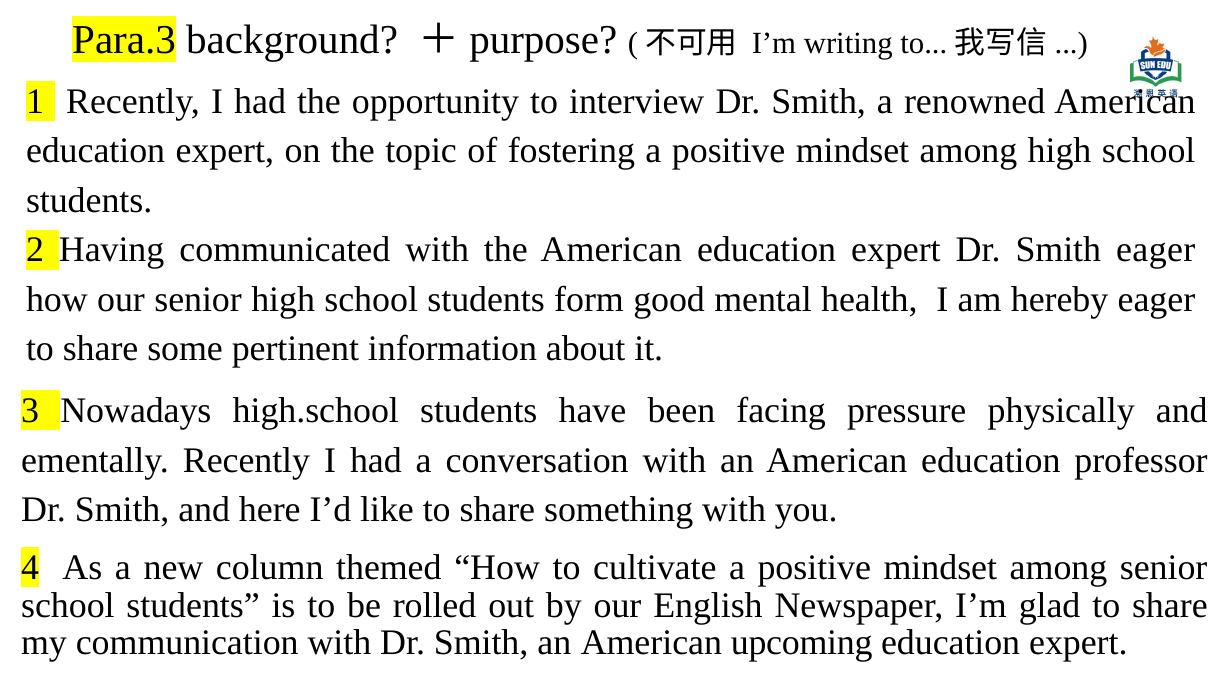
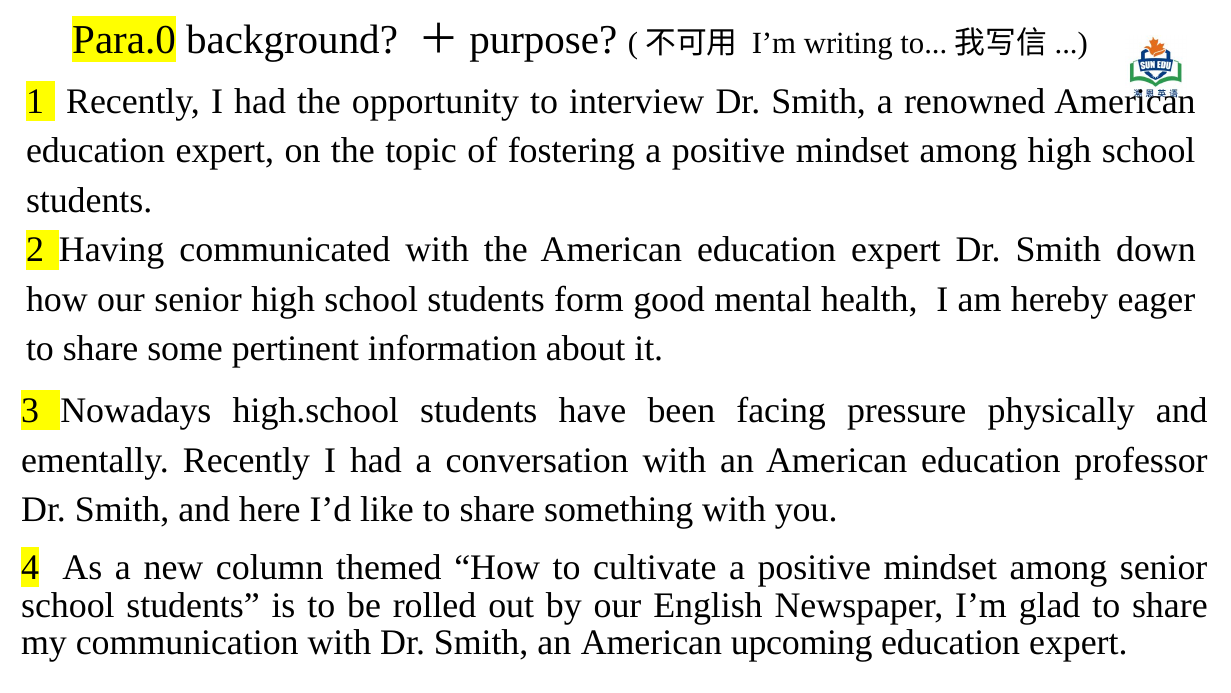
Para.3: Para.3 -> Para.0 (124, 39)
Smith eager: eager -> down (1156, 250)
